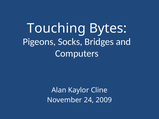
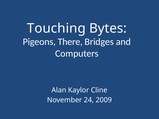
Socks: Socks -> There (70, 42)
